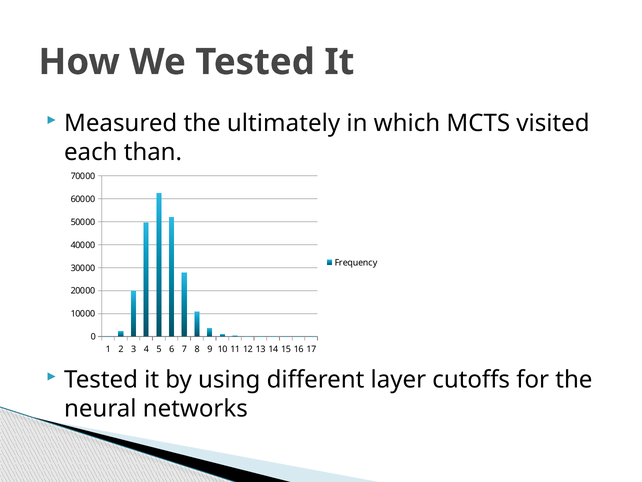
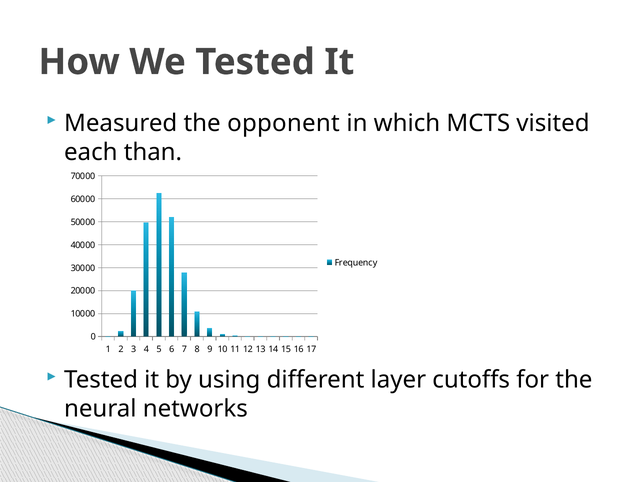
ultimately: ultimately -> opponent (283, 123)
